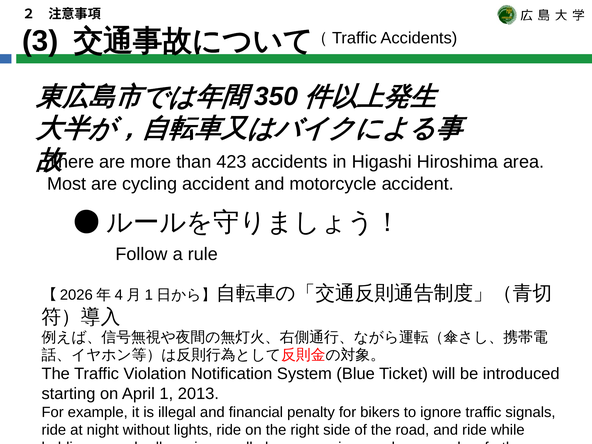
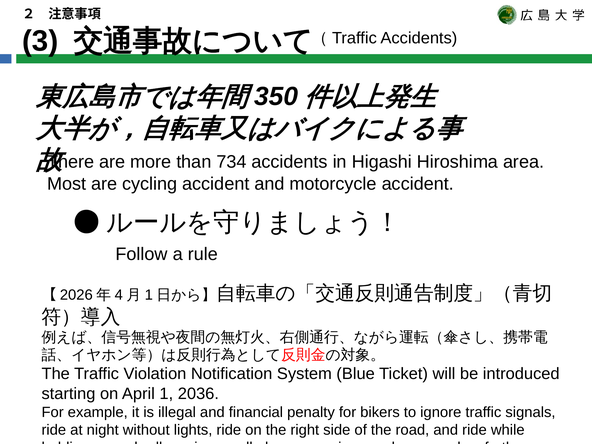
423: 423 -> 734 (231, 162)
2013: 2013 -> 2036 (198, 394)
